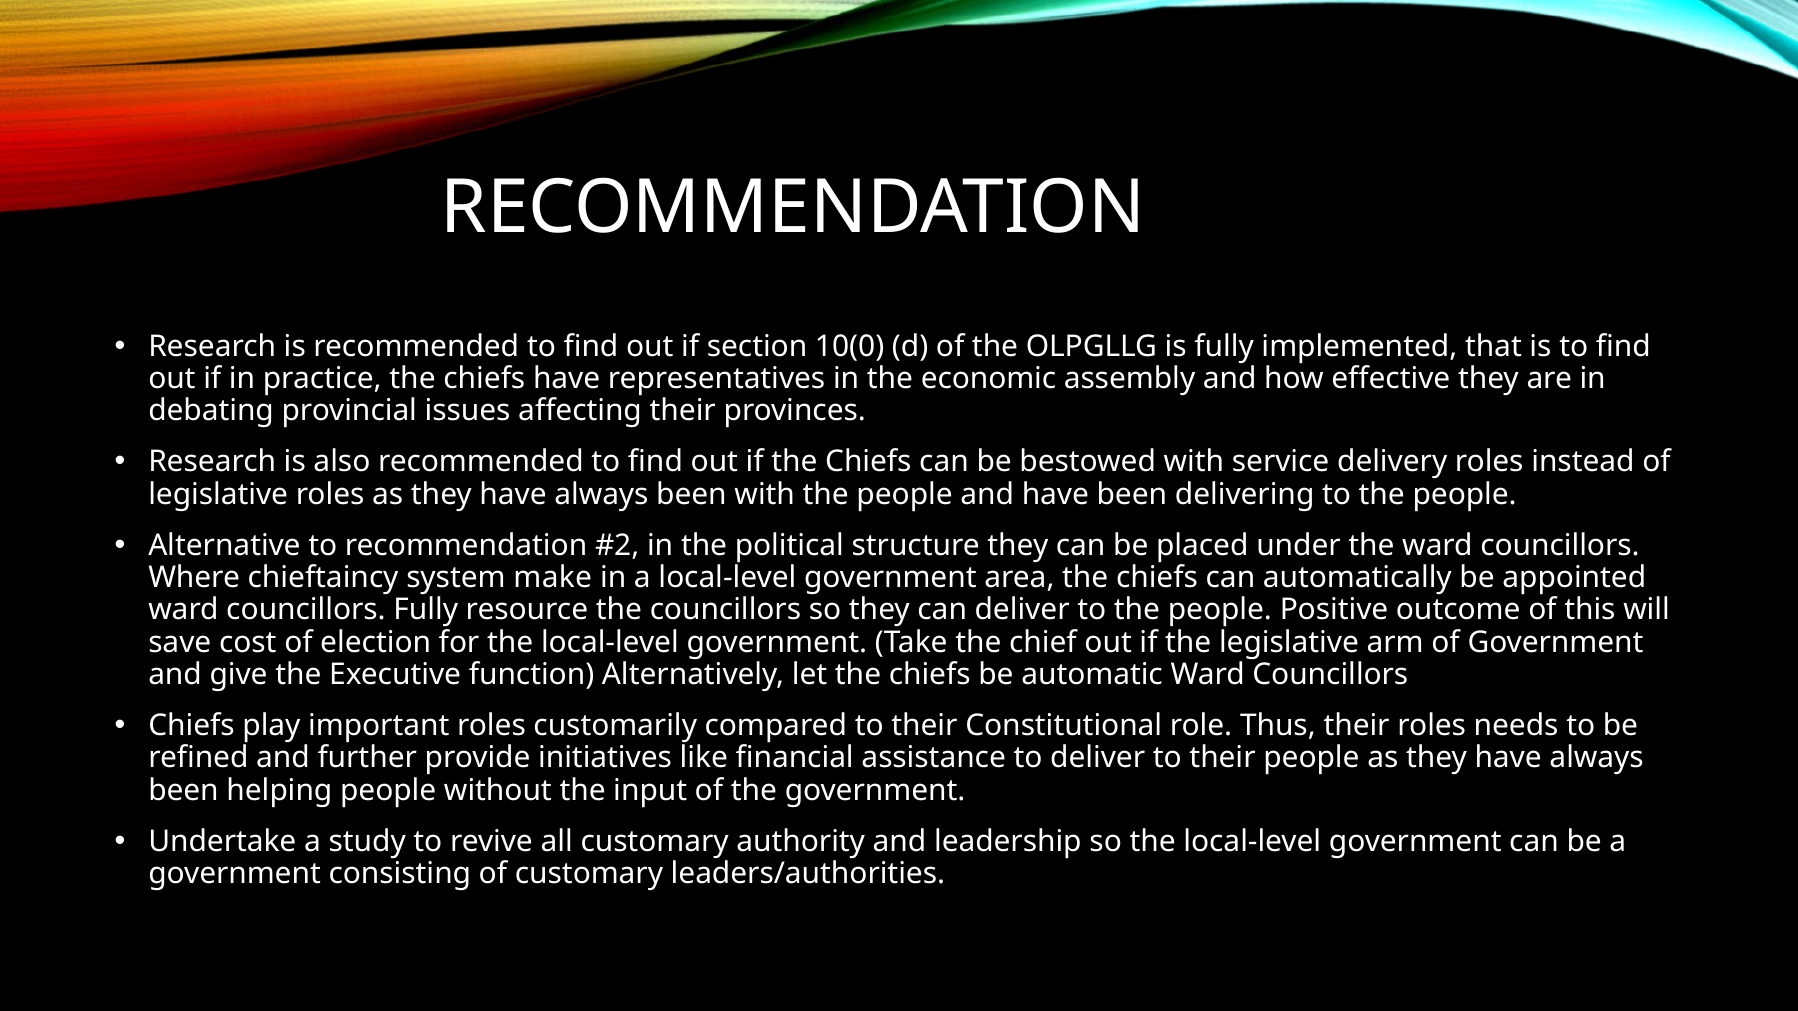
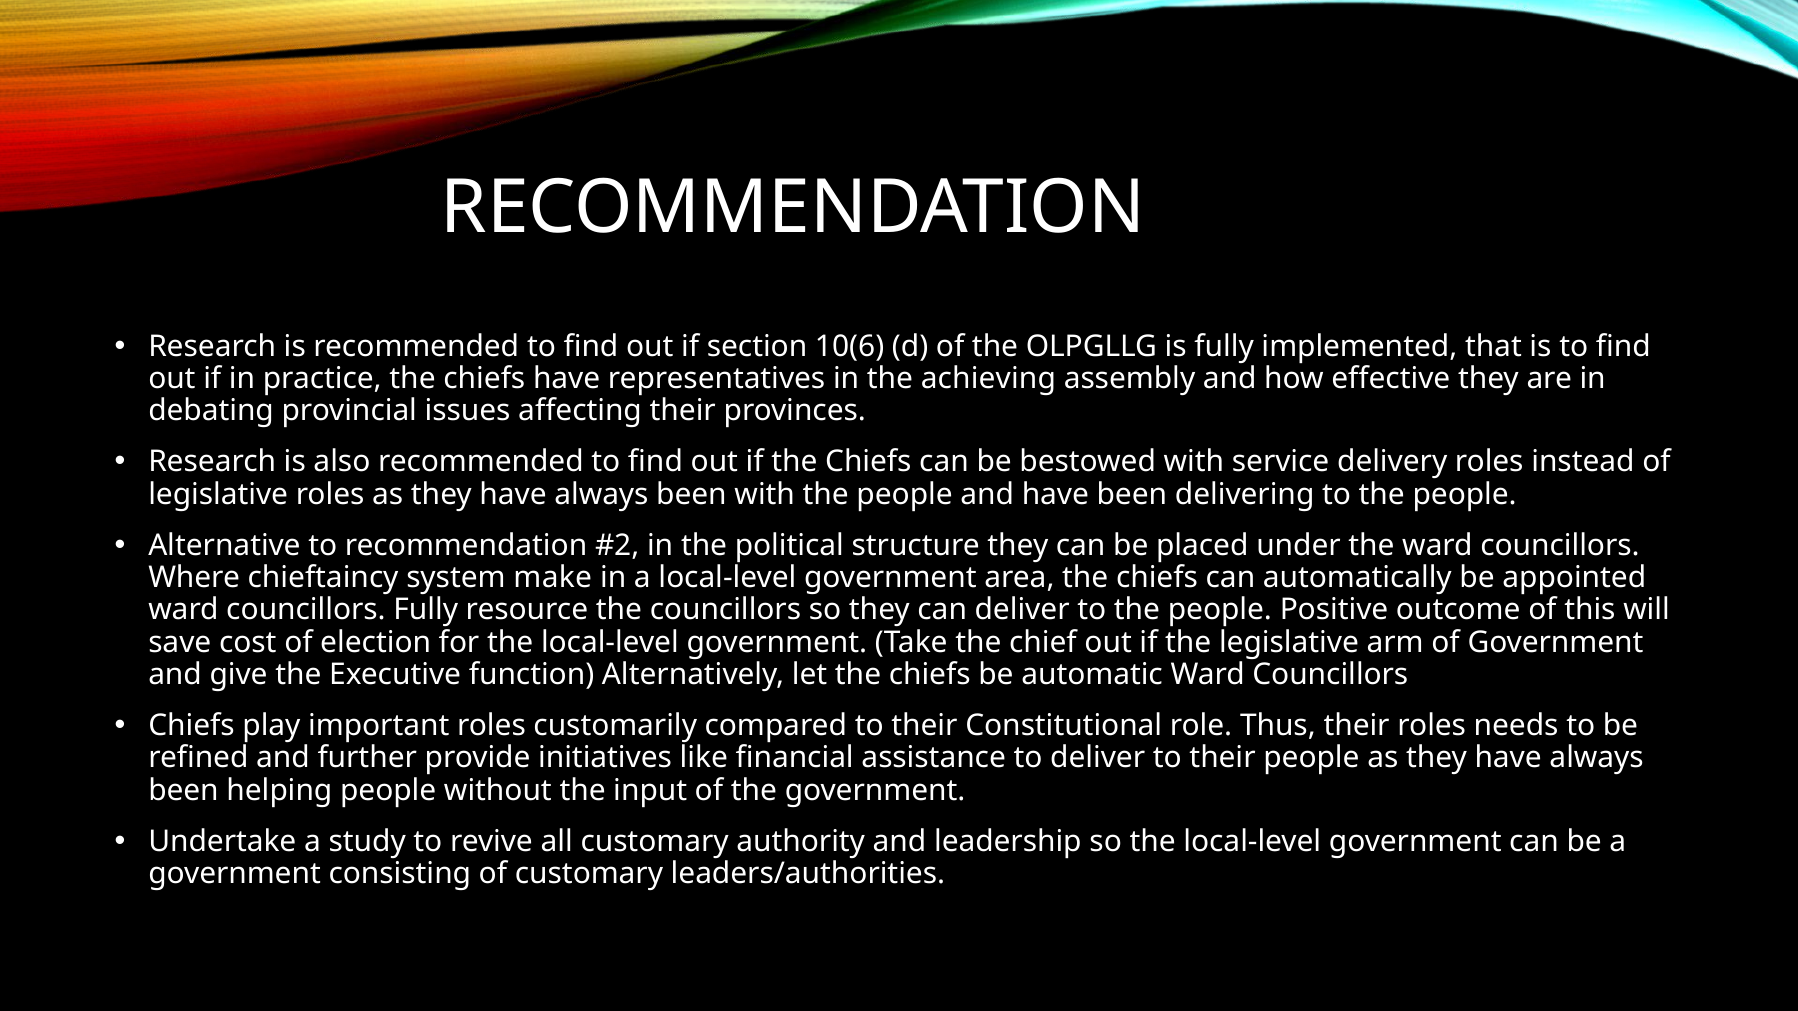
10(0: 10(0 -> 10(6 (850, 346)
economic: economic -> achieving (988, 379)
